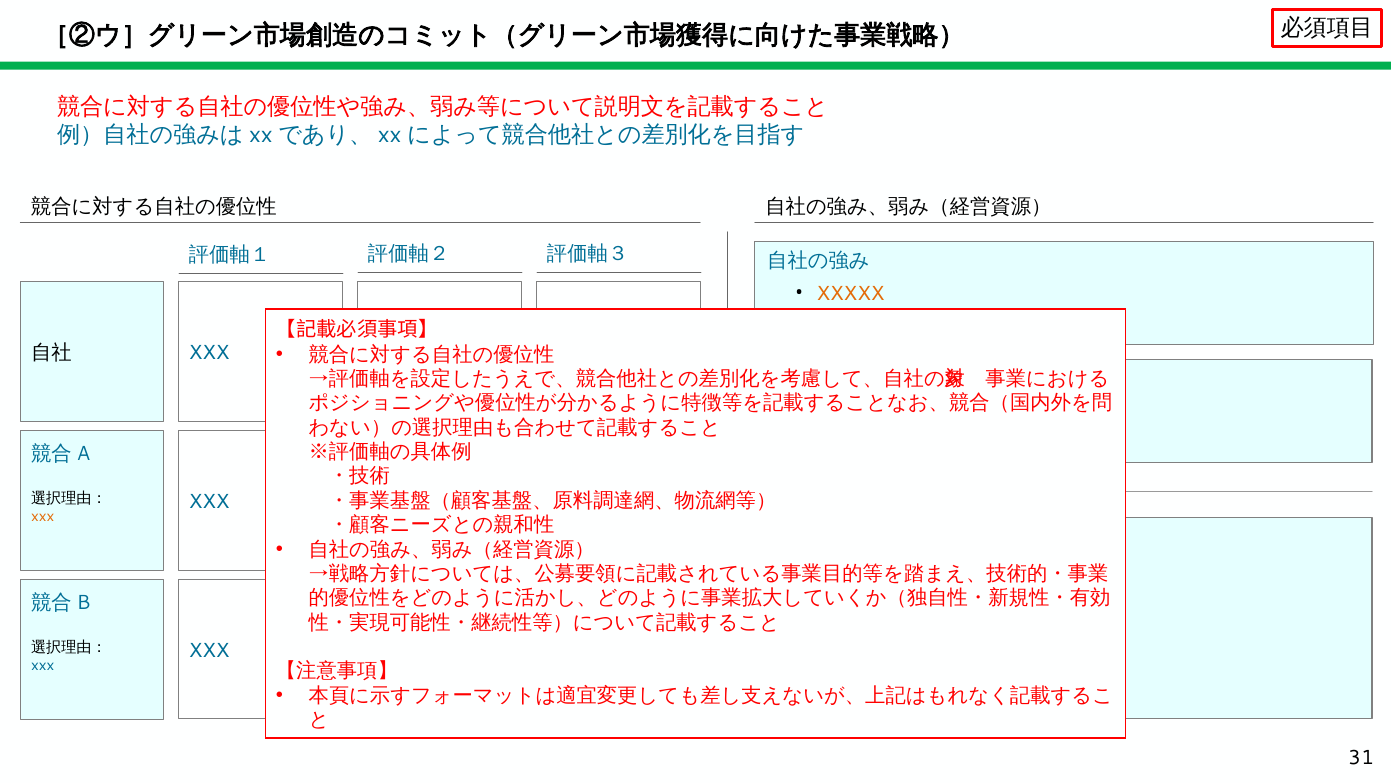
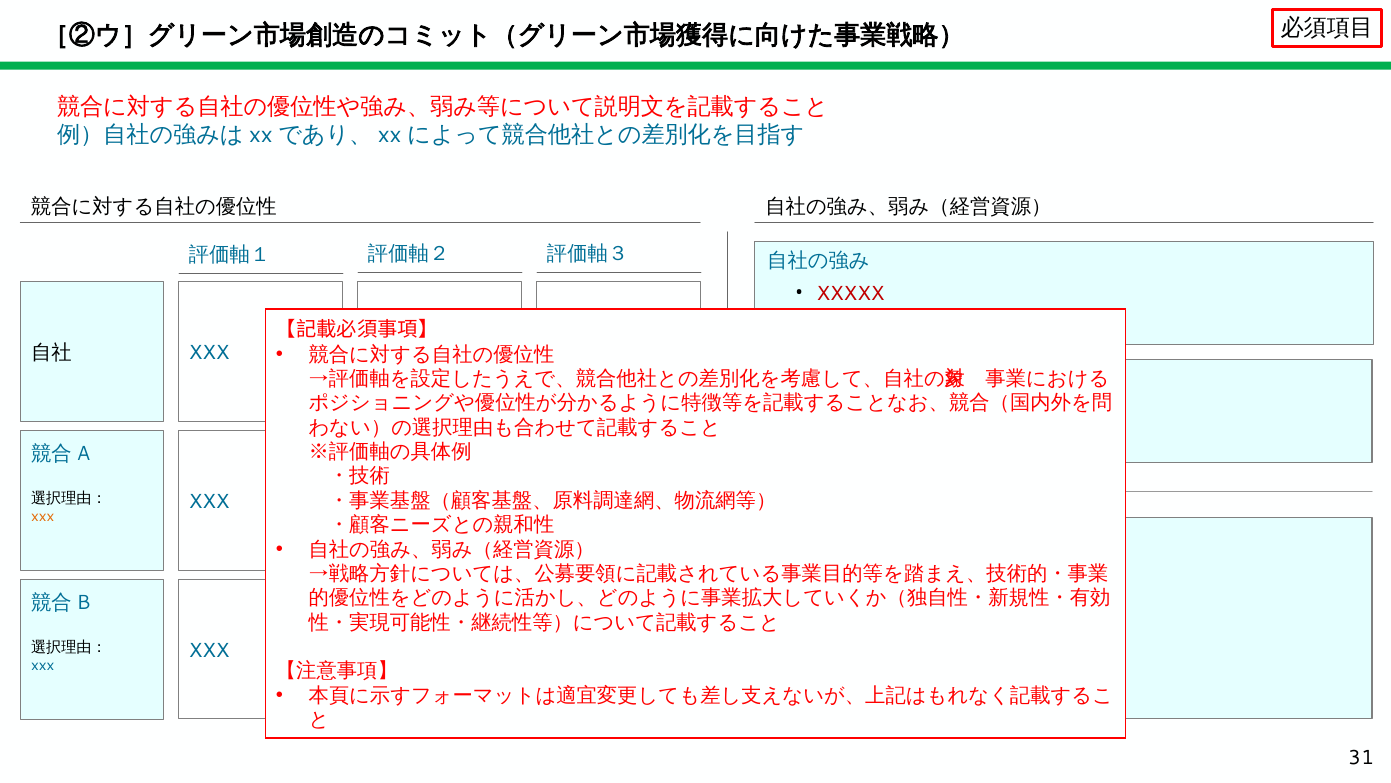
XXXXX colour: orange -> red (850, 293)
